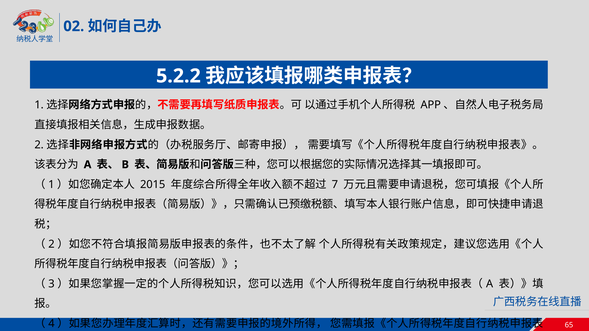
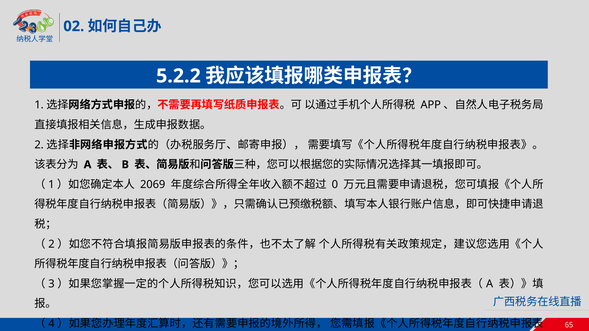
2015: 2015 -> 2069 (153, 185)
7: 7 -> 0 (335, 185)
